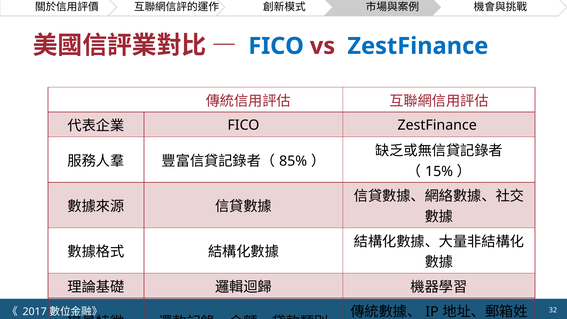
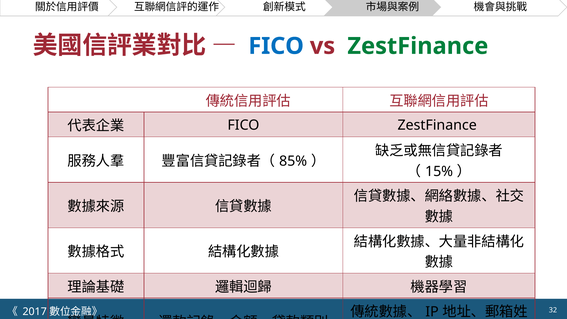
ZestFinance colour: blue -> green (418, 46)
